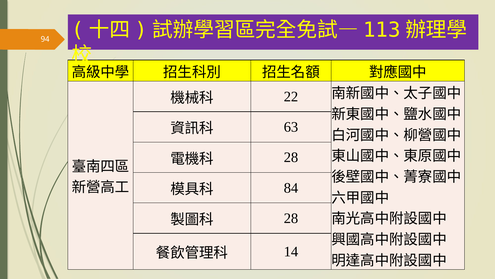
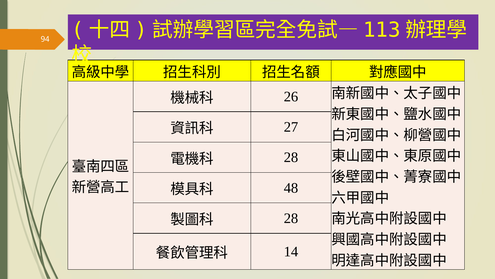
22: 22 -> 26 (291, 96)
63: 63 -> 27 (291, 127)
84: 84 -> 48 (291, 188)
